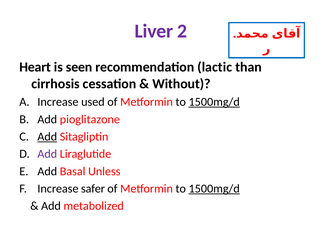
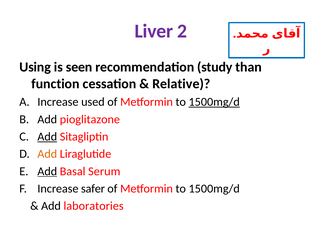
Heart: Heart -> Using (35, 67)
lactic: lactic -> study (215, 67)
cirrhosis: cirrhosis -> function (56, 84)
Without: Without -> Relative (181, 84)
Add colour: purple -> orange (47, 154)
Add underline: none -> present (47, 172)
Unless: Unless -> Serum (104, 172)
1500mg/d underline: present -> none (214, 189)
metabolized: metabolized -> laboratories (94, 206)
